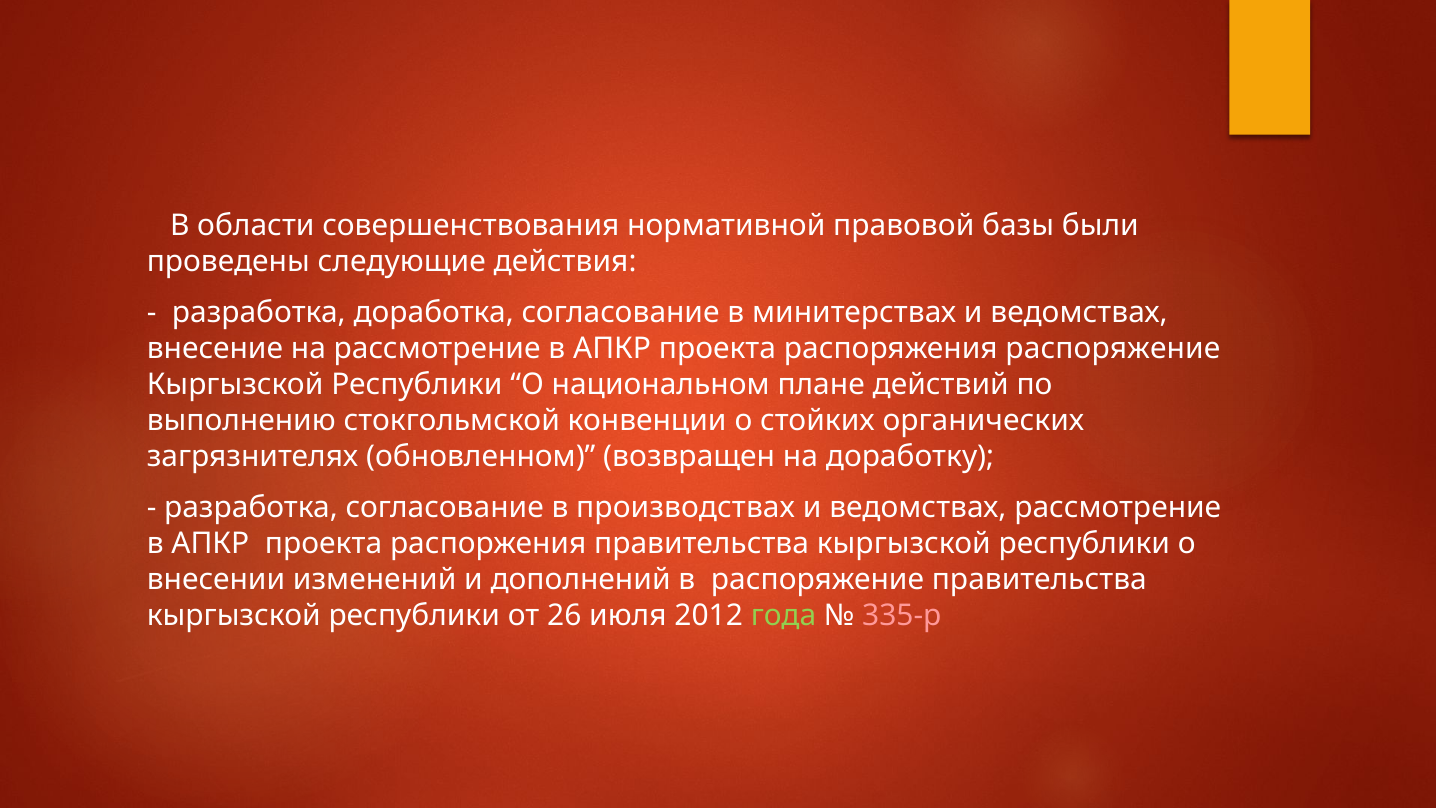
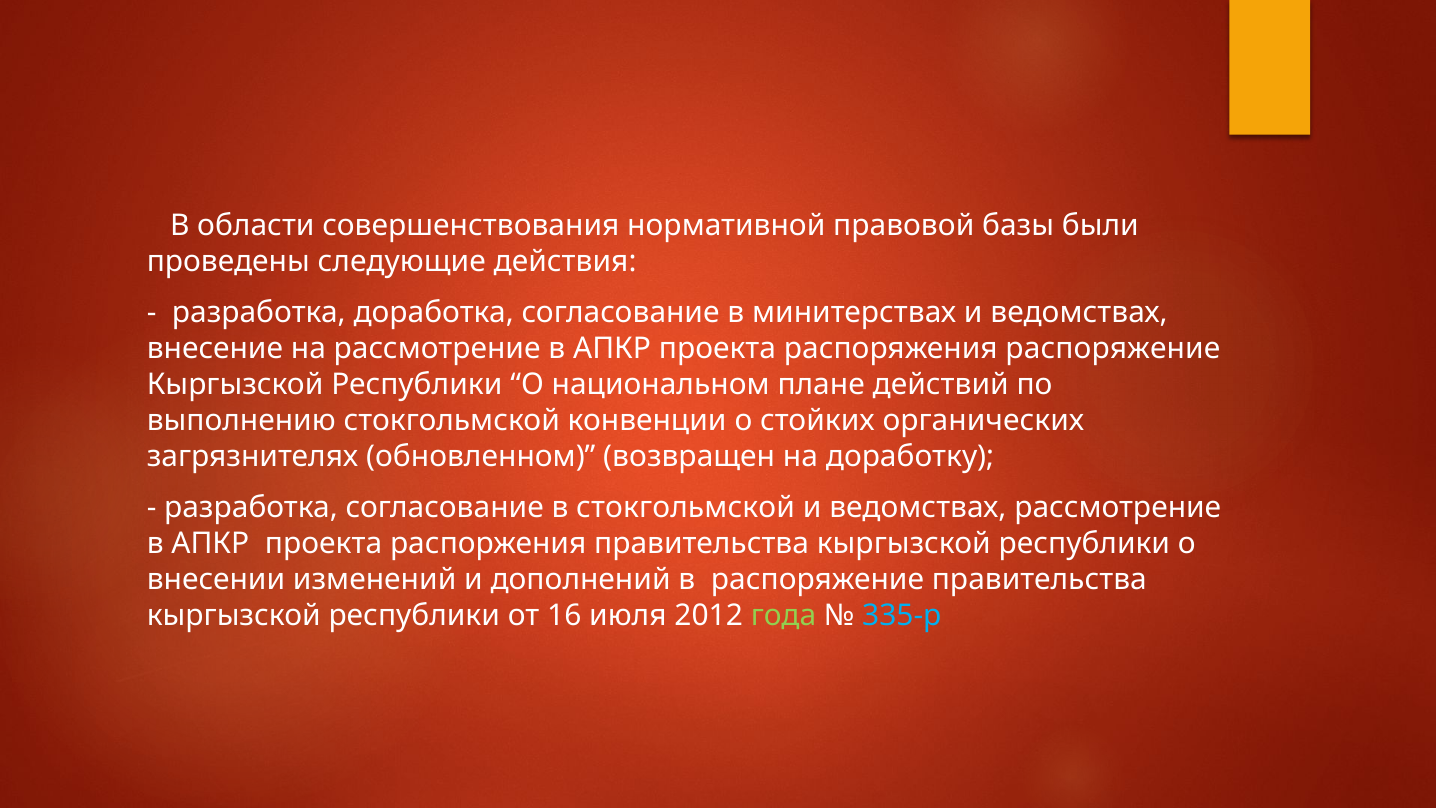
в производствах: производствах -> стокгольмской (686, 508)
26: 26 -> 16 (564, 616)
335-р colour: pink -> light blue (902, 616)
